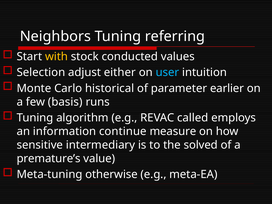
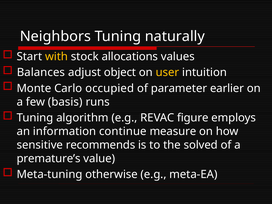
referring: referring -> naturally (175, 36)
conducted: conducted -> allocations (130, 57)
Selection: Selection -> Balances (41, 72)
either: either -> object (120, 72)
user colour: light blue -> yellow (167, 72)
historical: historical -> occupied (110, 88)
called: called -> figure (193, 118)
intermediary: intermediary -> recommends (101, 145)
